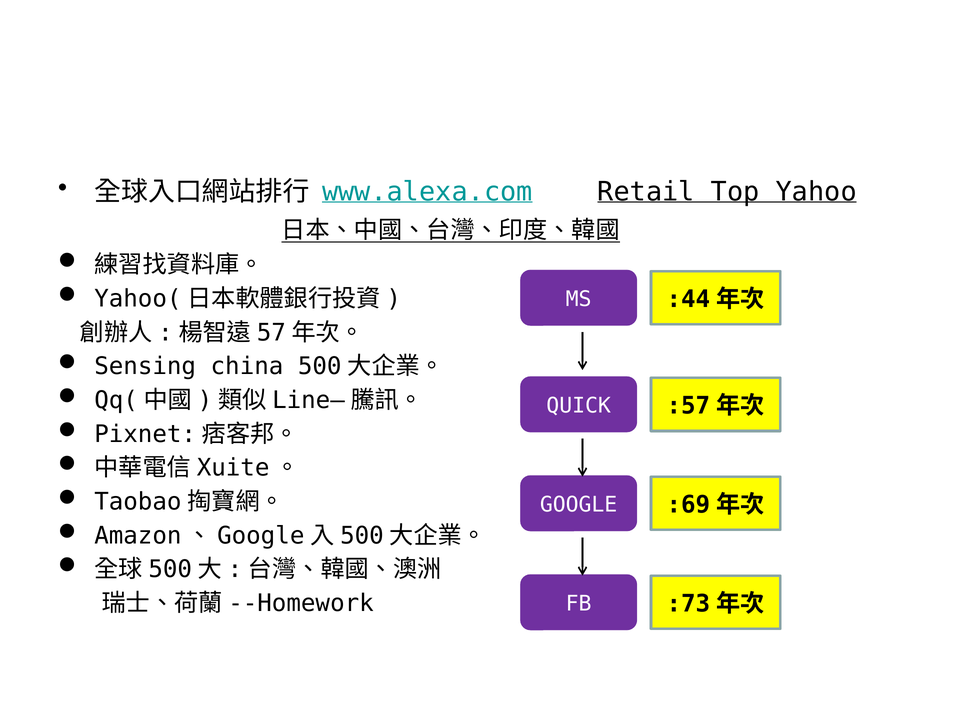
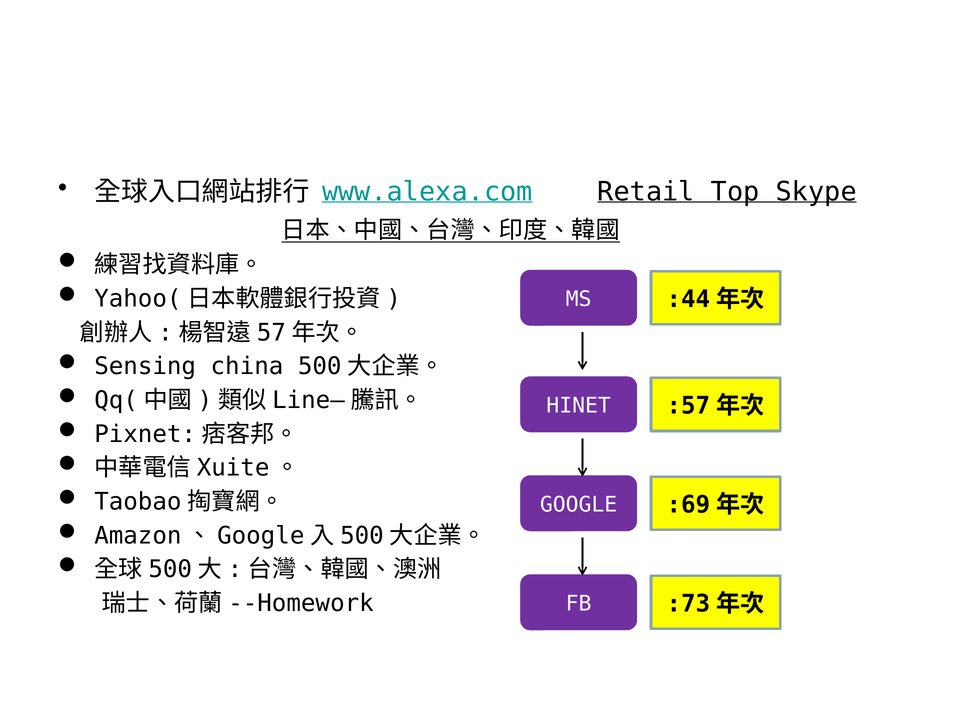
Yahoo: Yahoo -> Skype (816, 192)
QUICK: QUICK -> HINET (579, 406)
